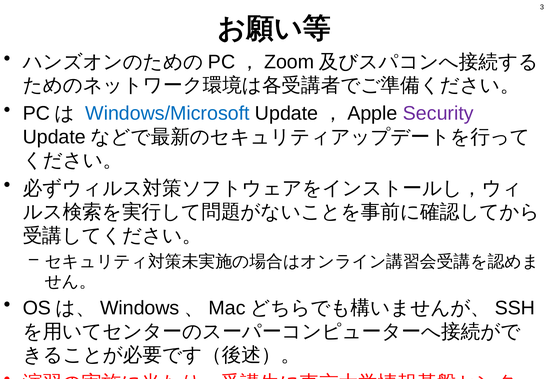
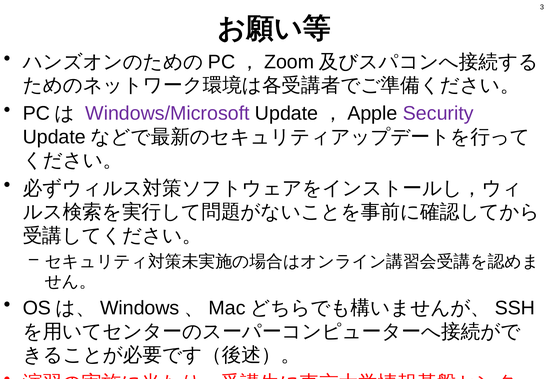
Windows/Microsoft colour: blue -> purple (167, 113)
